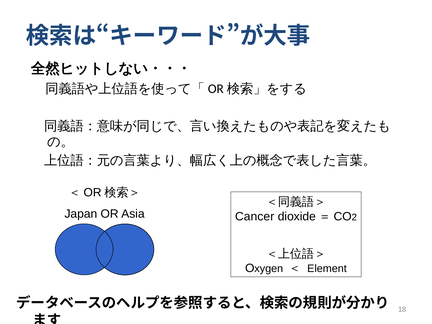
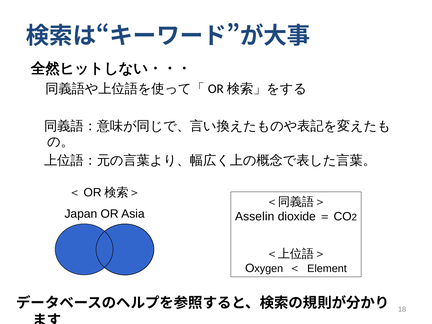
Cancer: Cancer -> Asselin (255, 216)
